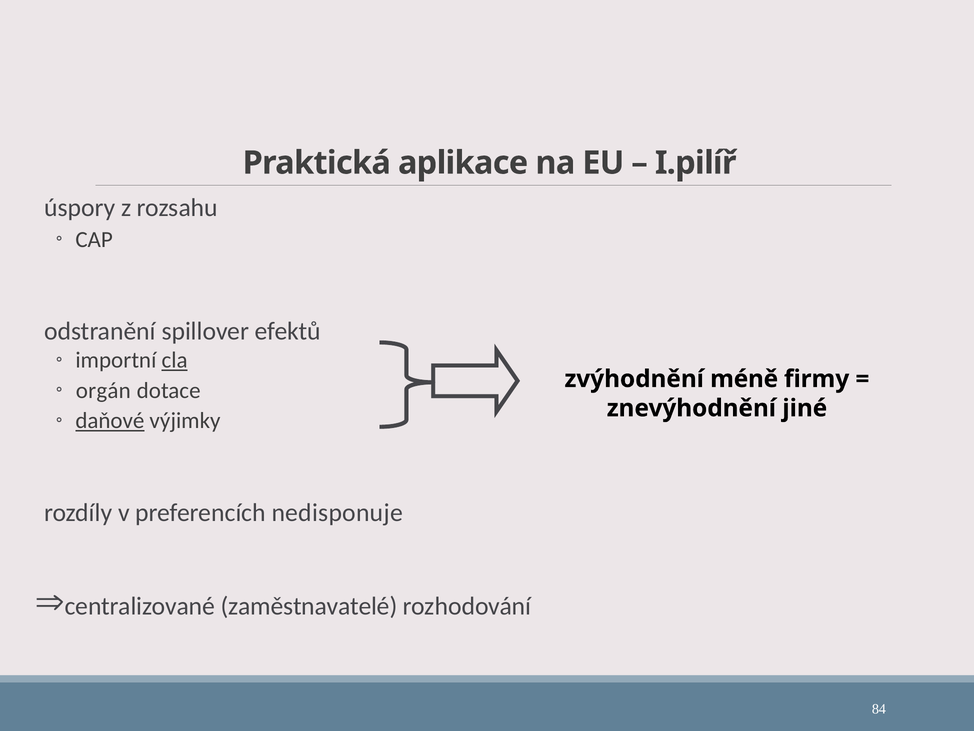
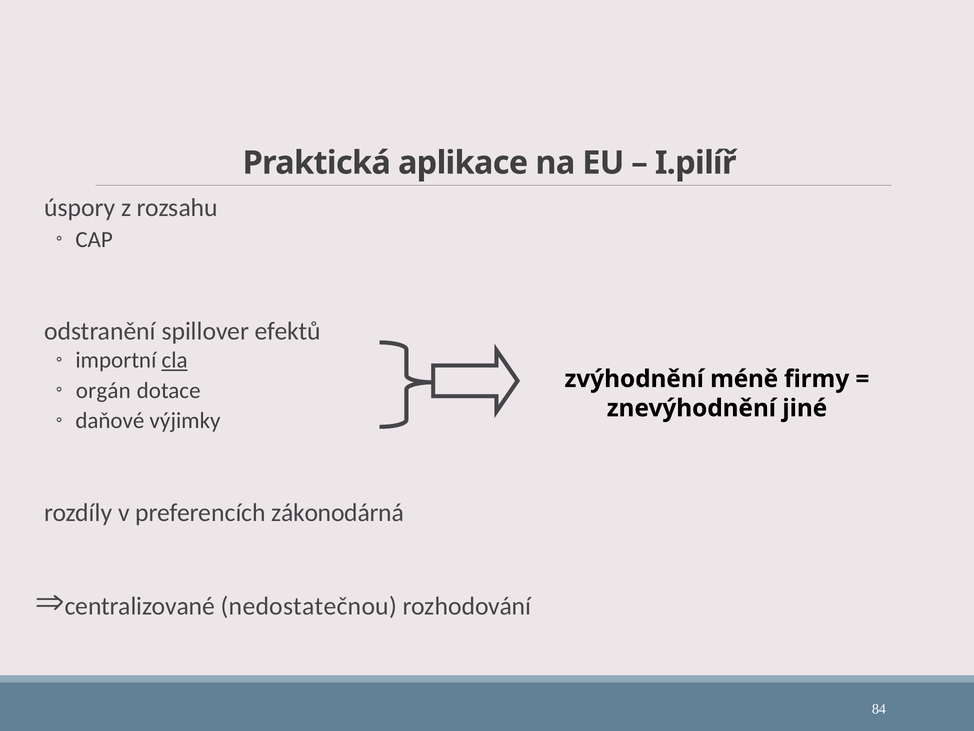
daňové underline: present -> none (110, 421)
nedisponuje: nedisponuje -> zákonodárná (338, 512)
zaměstnavatelé: zaměstnavatelé -> nedostatečnou (309, 606)
